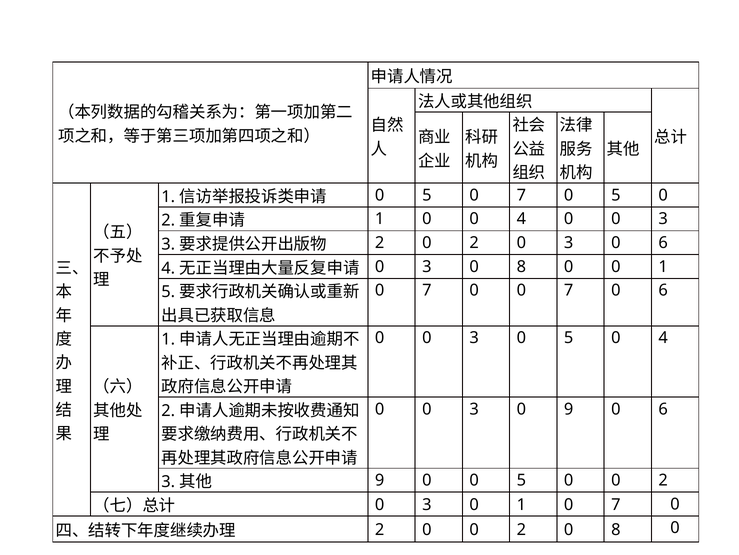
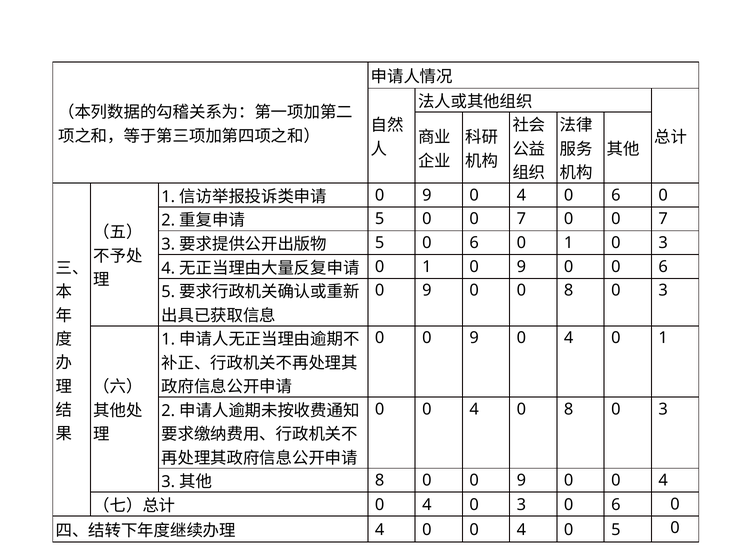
5: 5 -> 9 (427, 195)
7: 7 -> 4 (521, 195)
5: 5 -> 6 (616, 195)
1: 1 -> 5 (380, 219)
4: 4 -> 7 (521, 219)
3: 3 -> 7 (663, 219)
2: 2 -> 5 (380, 242)
2: 2 -> 6 (474, 242)
3: 3 -> 1 (569, 242)
6: 6 -> 3 (663, 242)
3: 3 -> 1 (427, 266)
8: 8 -> 9 (521, 266)
0 0 1: 1 -> 6 (663, 266)
7: 7 -> 9 (427, 290)
0 0 7: 7 -> 8 (569, 290)
6: 6 -> 3 (663, 290)
3: 3 -> 9 (474, 338)
5: 5 -> 4 (569, 338)
4: 4 -> 1 (663, 338)
3: 3 -> 4 (474, 409)
9: 9 -> 8 (569, 409)
6: 6 -> 3 (663, 409)
9: 9 -> 8 (380, 480)
5: 5 -> 9 (521, 480)
2: 2 -> 4 (663, 480)
3: 3 -> 4 (427, 504)
1: 1 -> 3 (521, 504)
7: 7 -> 6 (616, 504)
2: 2 -> 4 (380, 529)
2: 2 -> 4 (521, 529)
8: 8 -> 5 (616, 529)
